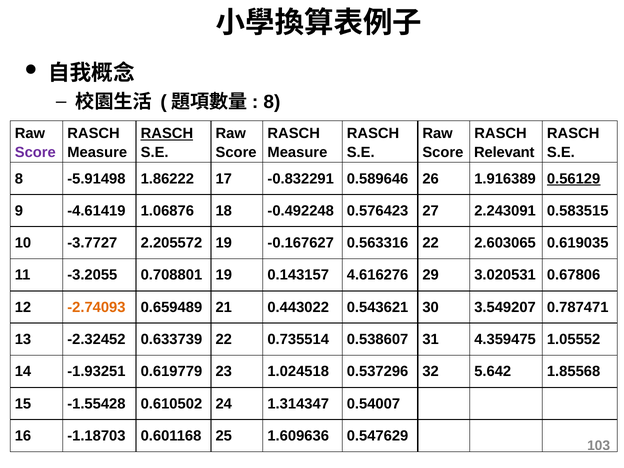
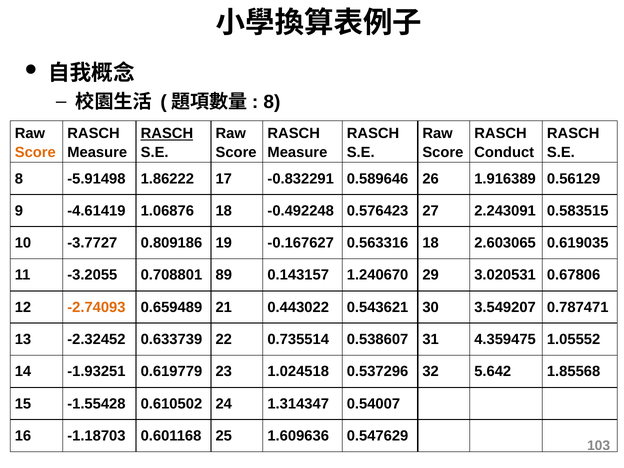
Score colour: purple -> orange (35, 152)
Relevant: Relevant -> Conduct (504, 152)
0.56129 underline: present -> none (574, 179)
2.205572: 2.205572 -> 0.809186 (171, 243)
0.563316 22: 22 -> 18 (431, 243)
0.708801 19: 19 -> 89 (224, 275)
4.616276: 4.616276 -> 1.240670 (378, 275)
